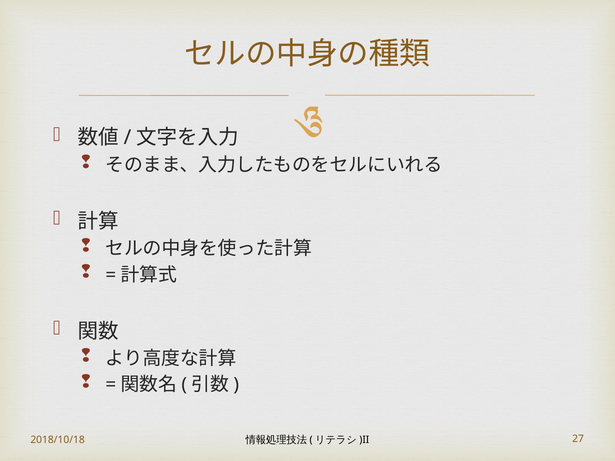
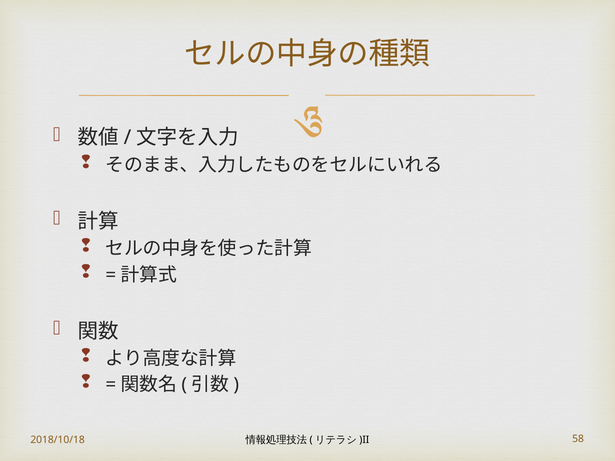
27: 27 -> 58 (578, 439)
